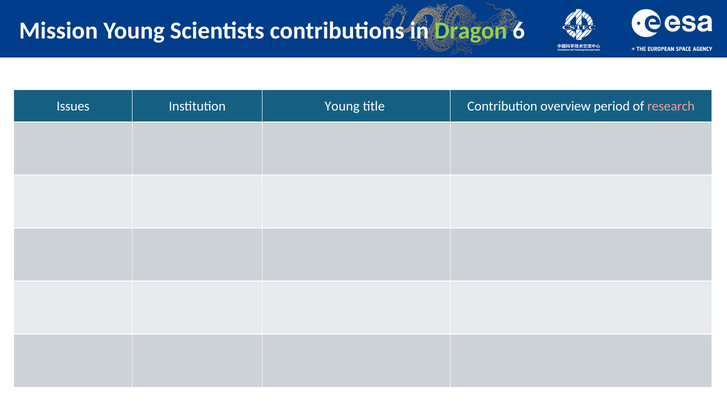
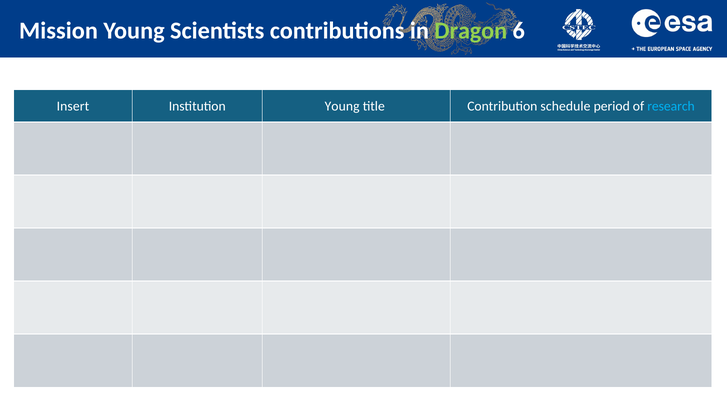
Issues: Issues -> Insert (73, 106)
overview: overview -> schedule (565, 106)
research colour: pink -> light blue (671, 106)
